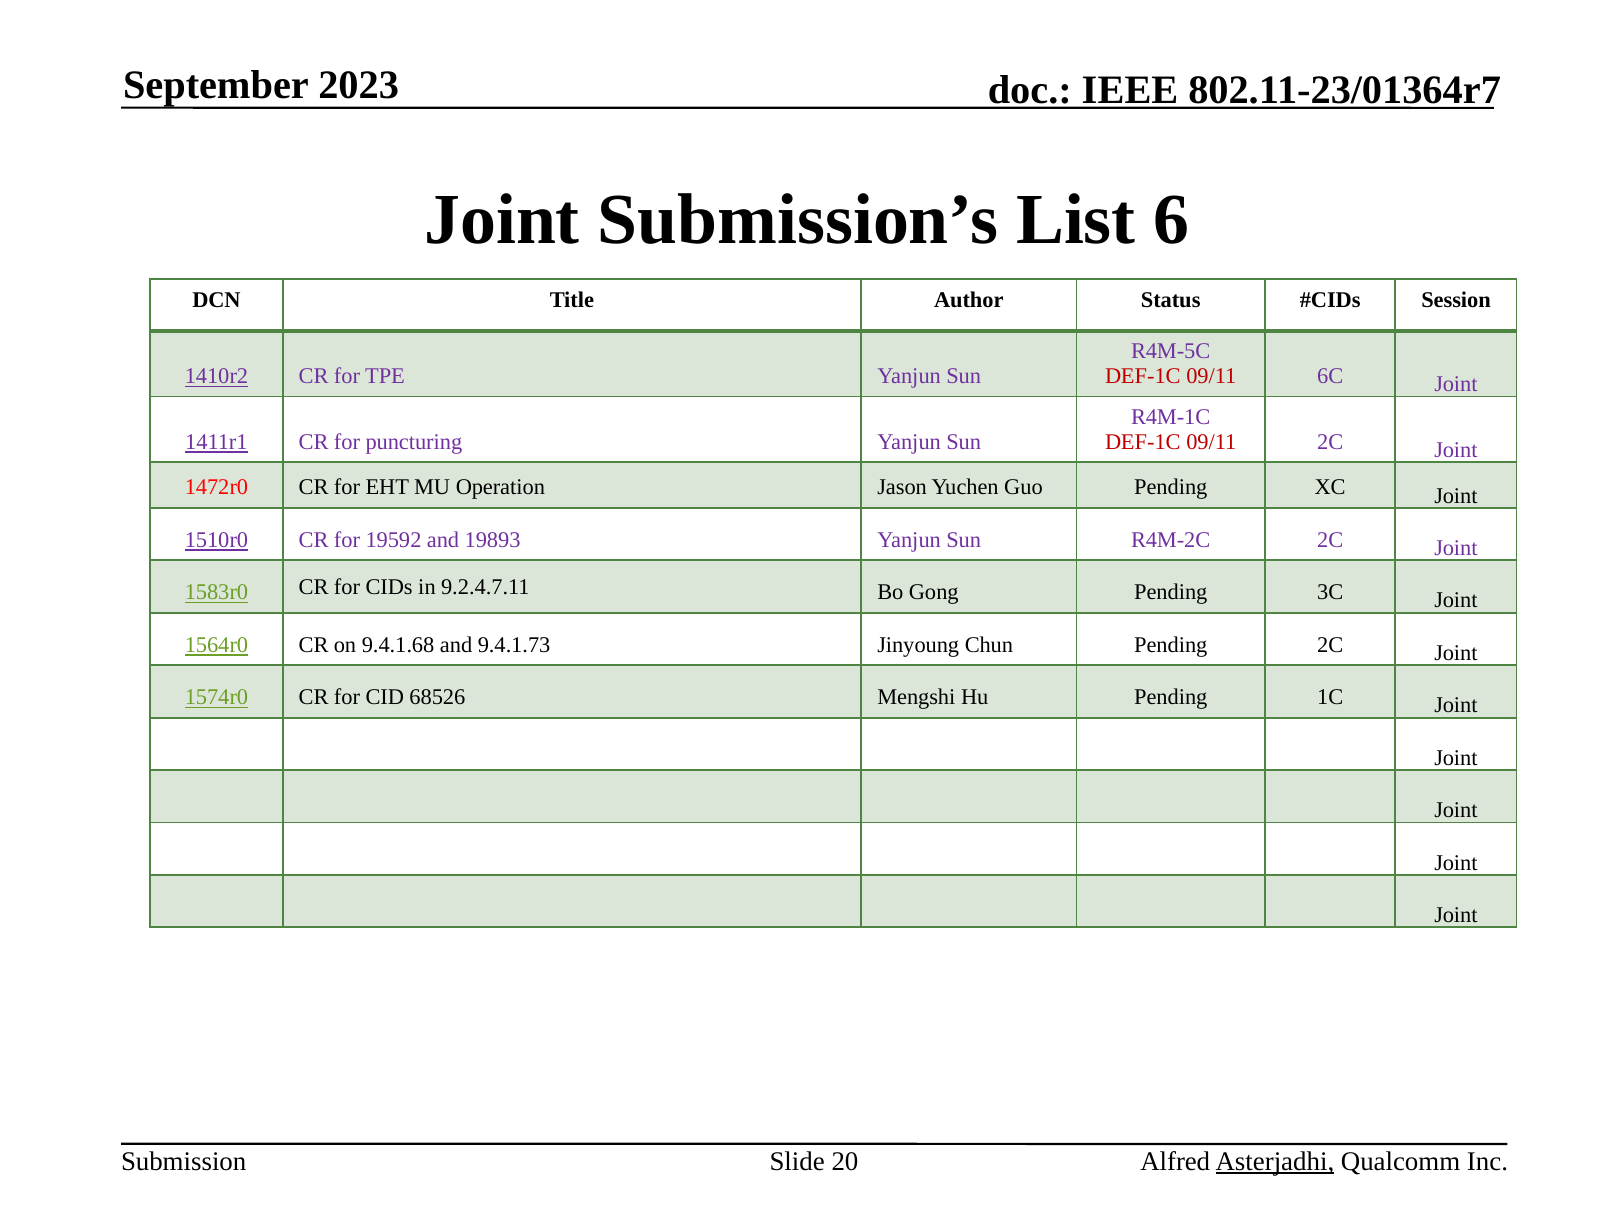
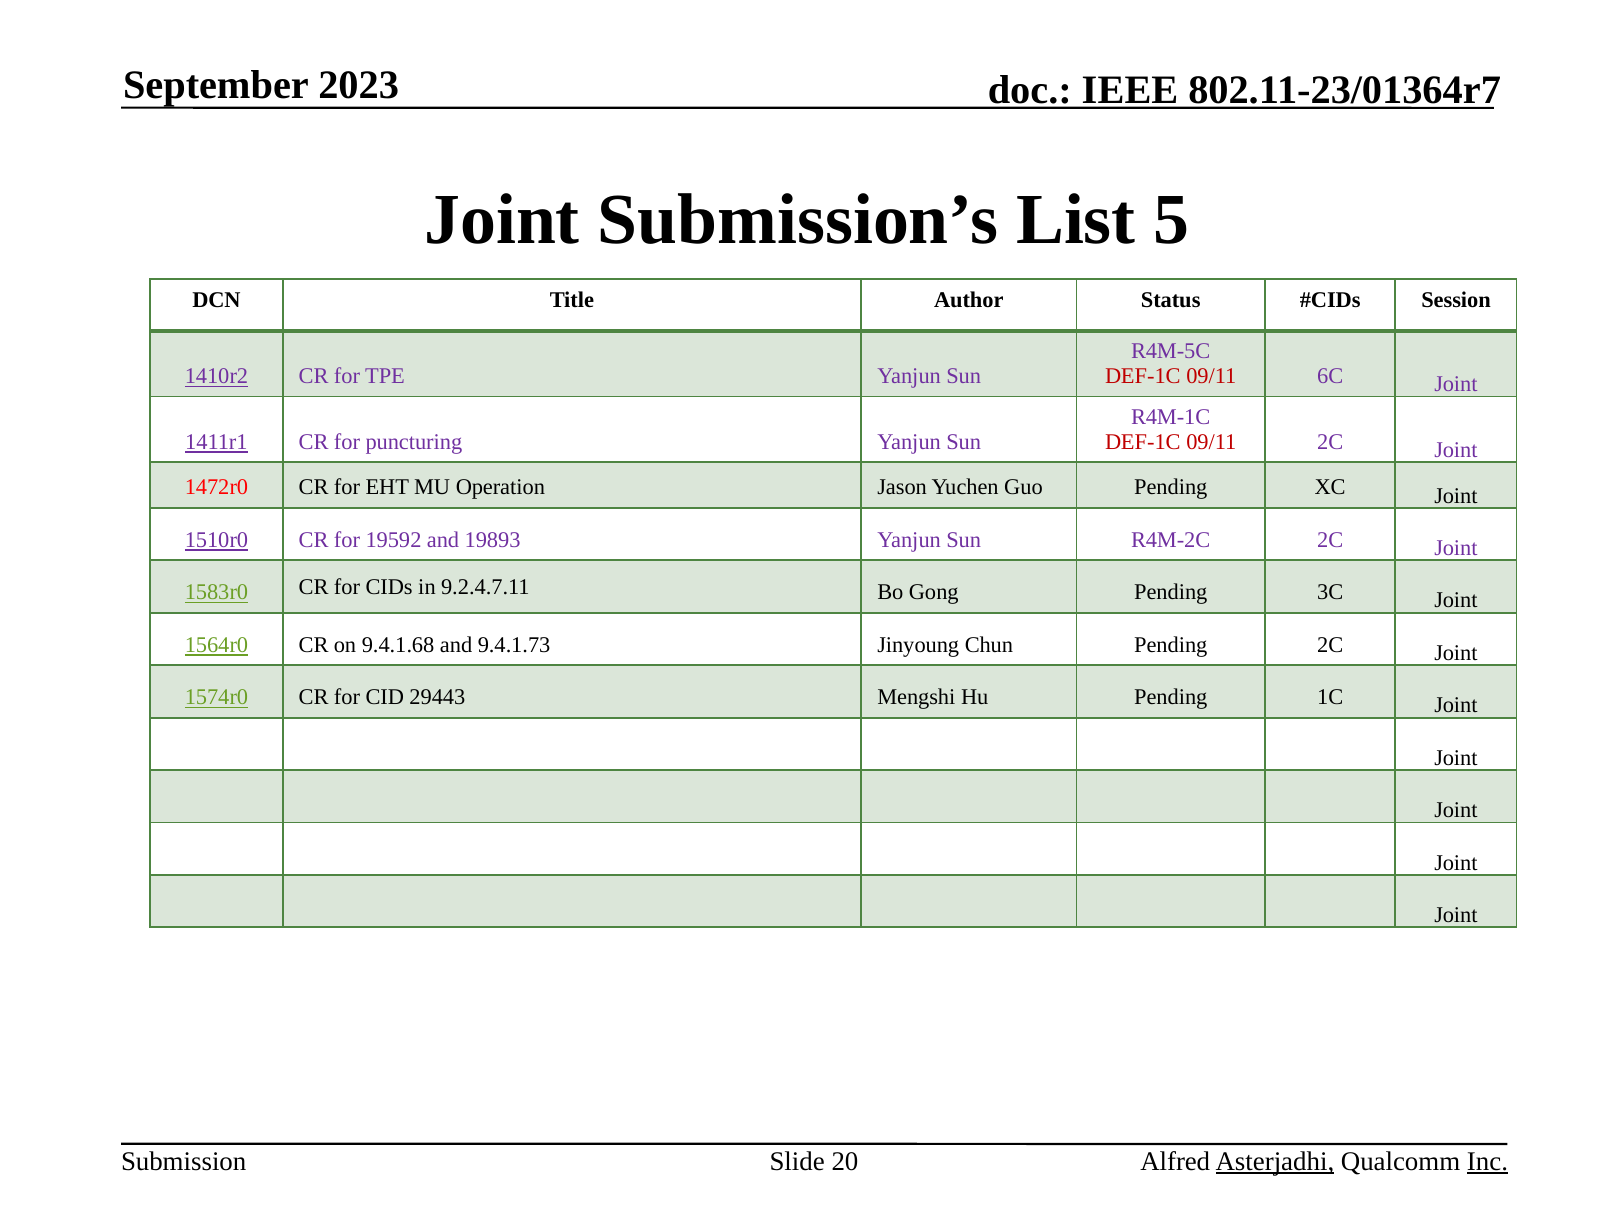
6: 6 -> 5 (1172, 220)
68526: 68526 -> 29443 (437, 697)
Inc underline: none -> present (1487, 1162)
